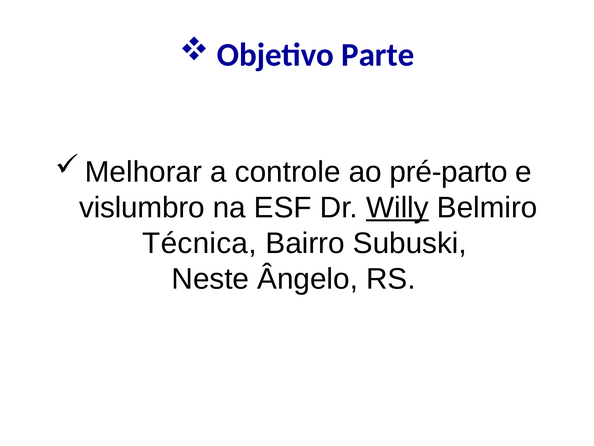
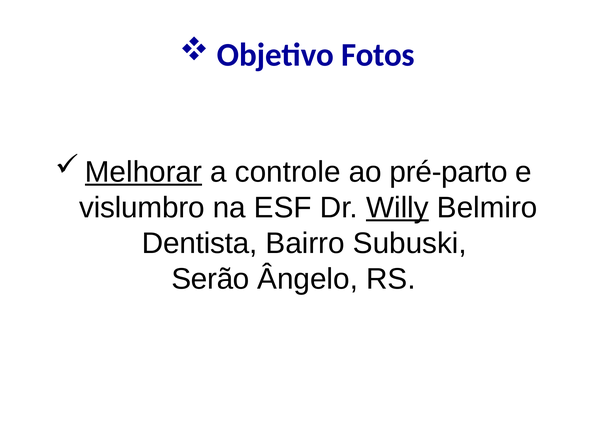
Parte: Parte -> Fotos (378, 55)
Melhorar underline: none -> present (143, 172)
Técnica: Técnica -> Dentista (200, 243)
Neste: Neste -> Serão (210, 279)
